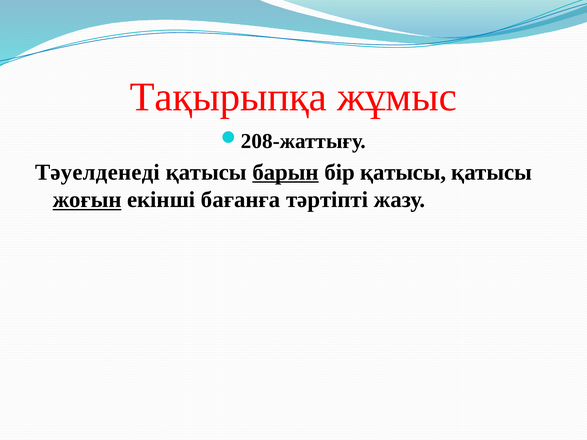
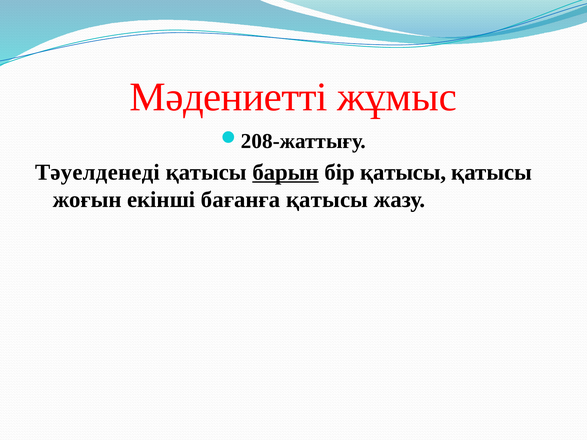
Тақырыпқа: Тақырыпқа -> Мәдениетті (229, 97)
жоғын underline: present -> none (87, 200)
бағанға тәртіпті: тәртіпті -> қатысы (327, 200)
